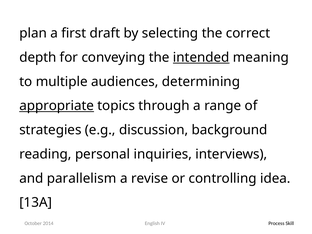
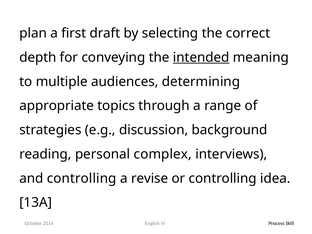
appropriate underline: present -> none (57, 106)
inquiries: inquiries -> complex (163, 154)
and parallelism: parallelism -> controlling (82, 178)
